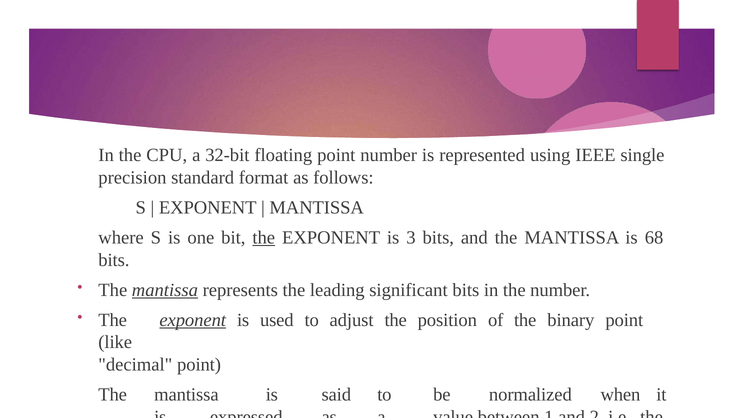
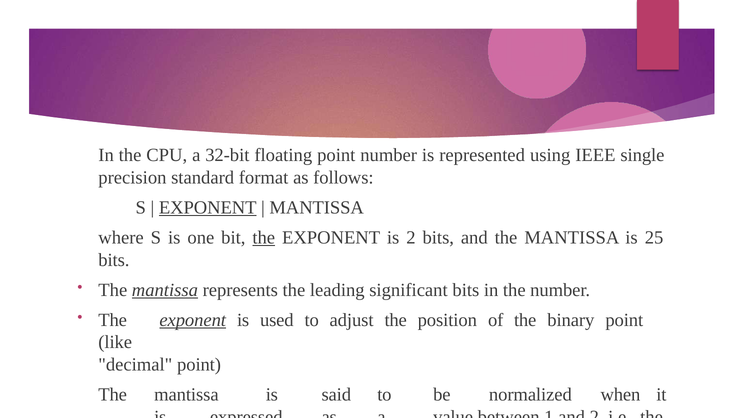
EXPONENT underline: none -> present (208, 208)
is 3: 3 -> 2 (411, 238)
68: 68 -> 25 (654, 238)
